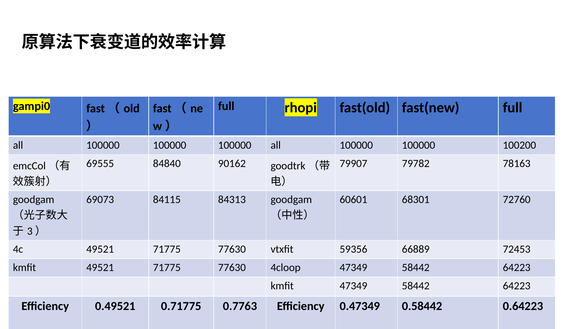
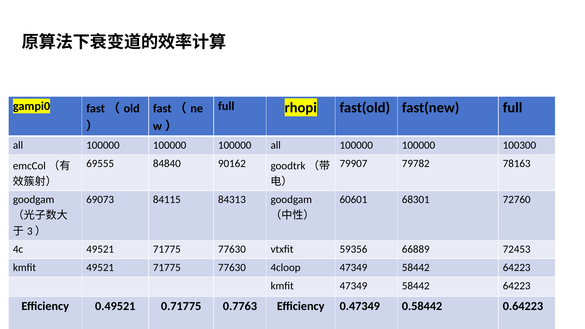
100200: 100200 -> 100300 (519, 145)
